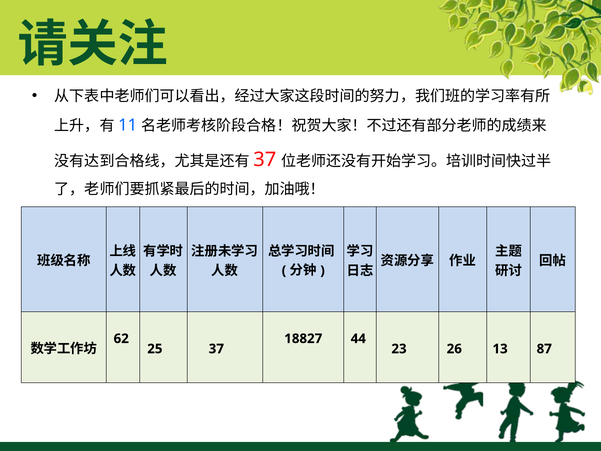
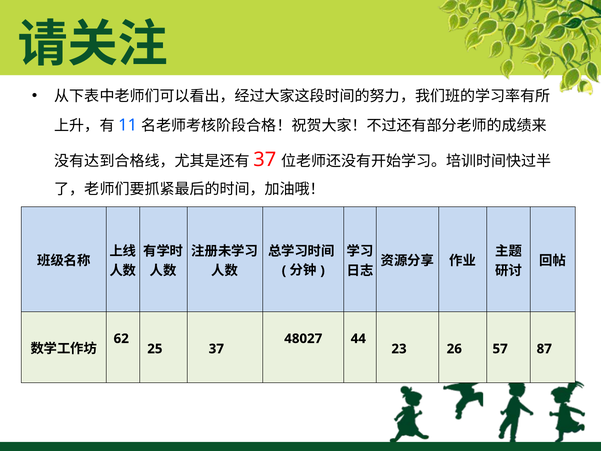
18827: 18827 -> 48027 (303, 338)
13: 13 -> 57 (500, 349)
